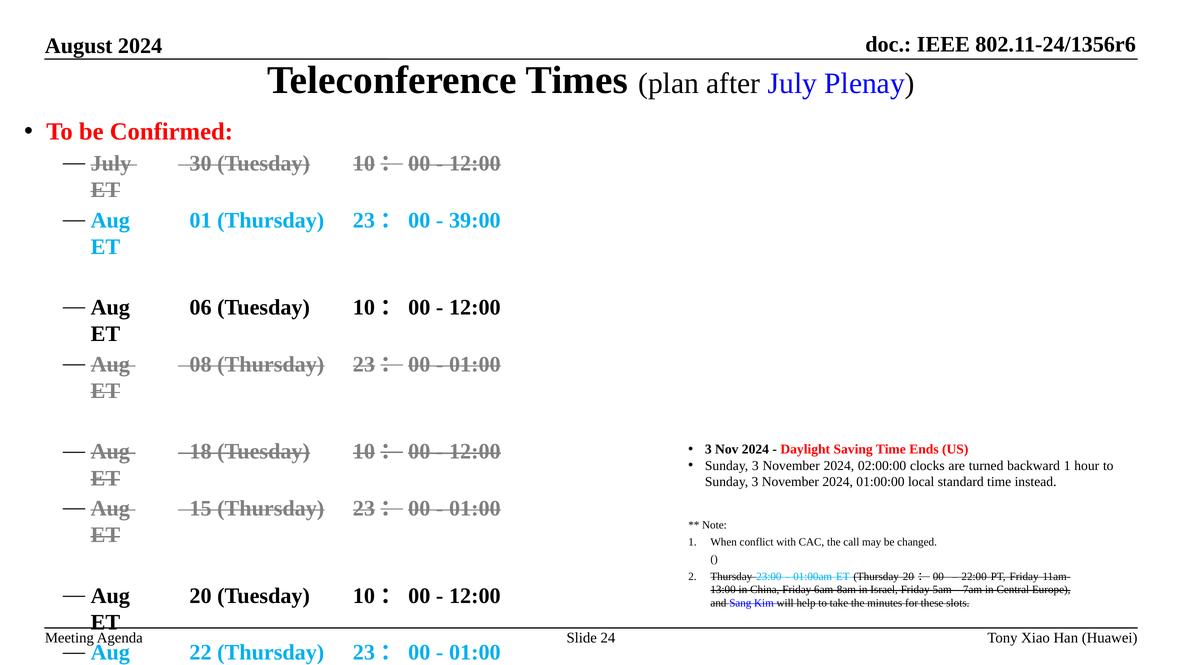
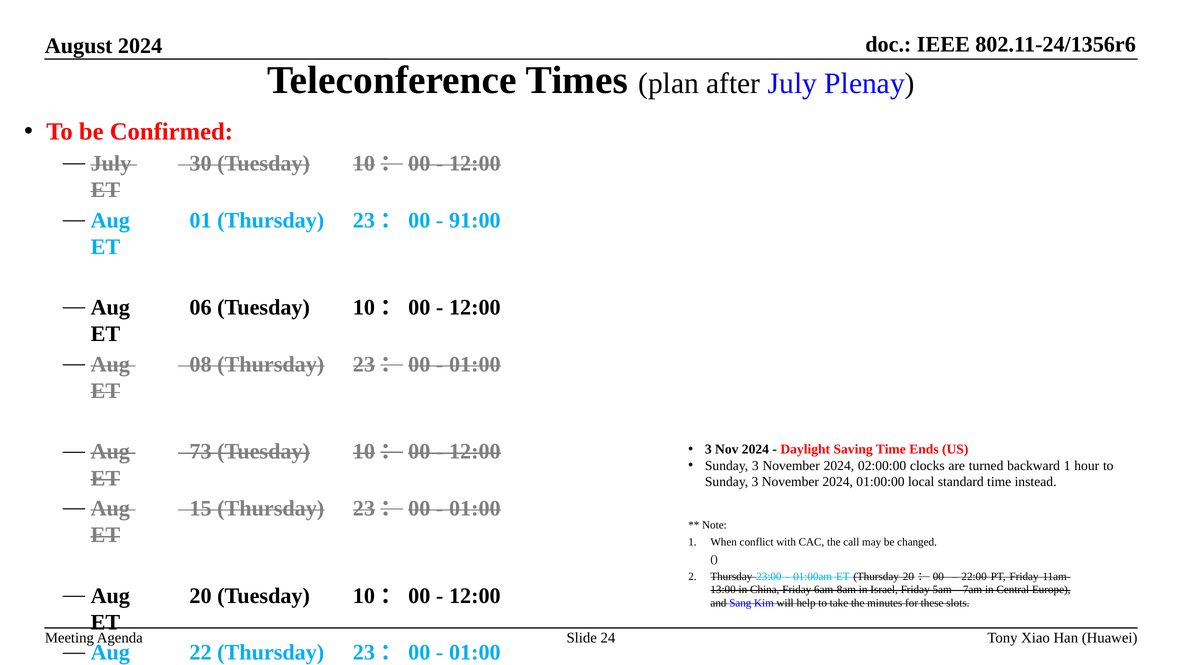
39:00: 39:00 -> 91:00 (475, 220)
18: 18 -> 73 (201, 452)
